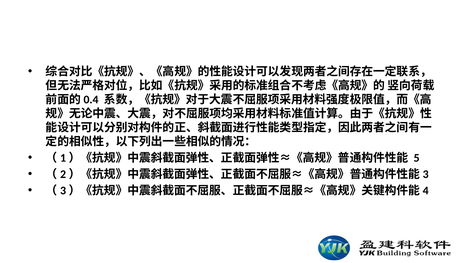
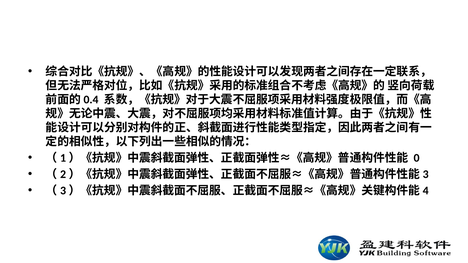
5: 5 -> 0 (417, 158)
